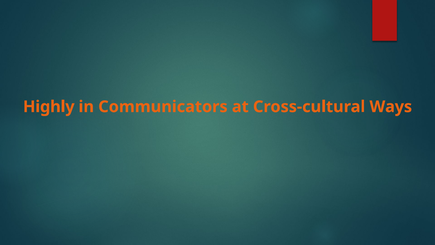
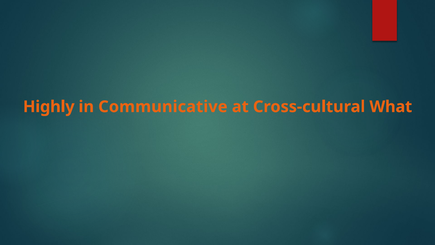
Communicators: Communicators -> Communicative (163, 107)
Ways: Ways -> What (391, 107)
